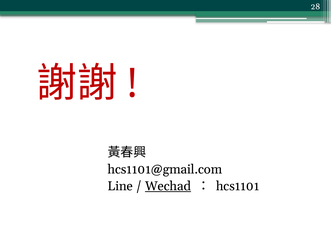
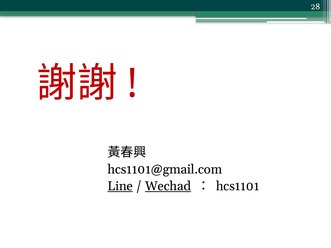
Line underline: none -> present (120, 186)
